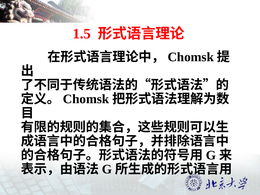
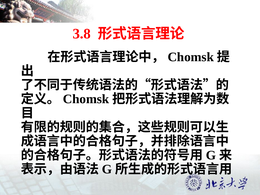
1.5: 1.5 -> 3.8 (82, 34)
